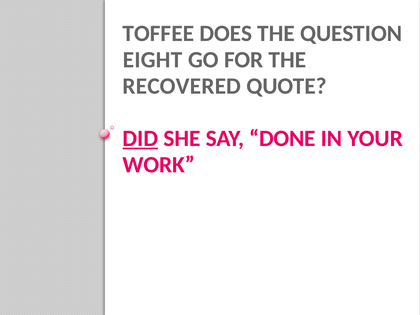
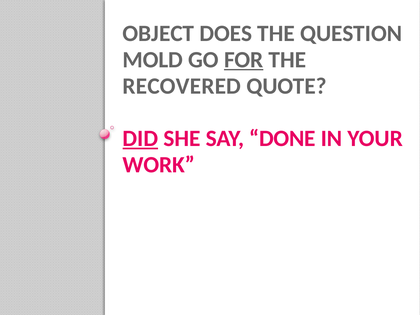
TOFFEE: TOFFEE -> OBJECT (158, 33)
EIGHT: EIGHT -> MOLD (153, 60)
FOR underline: none -> present (244, 60)
